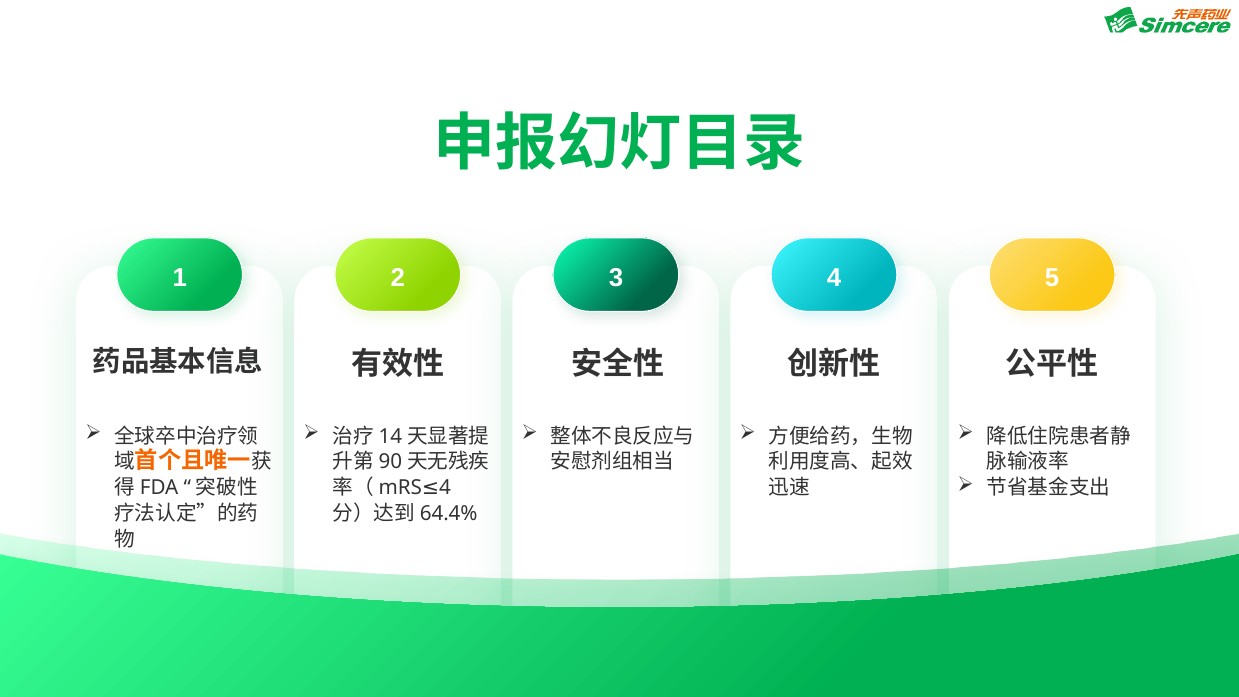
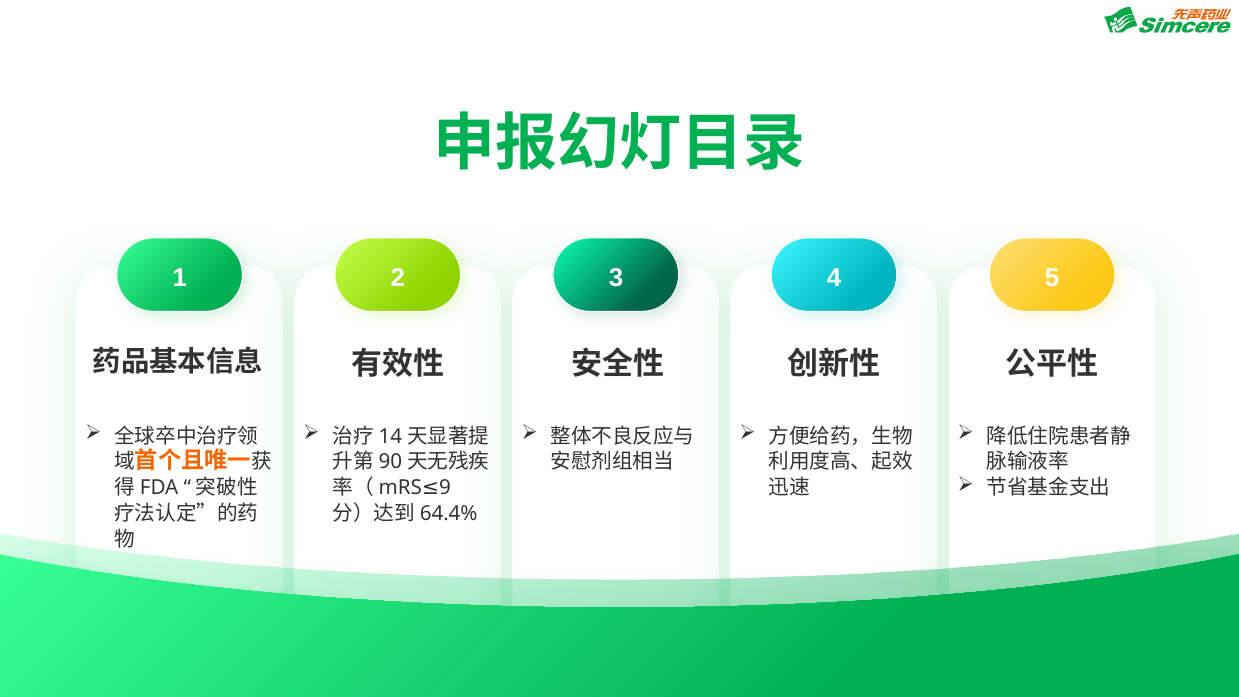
4: 4 -> 9 (445, 488)
